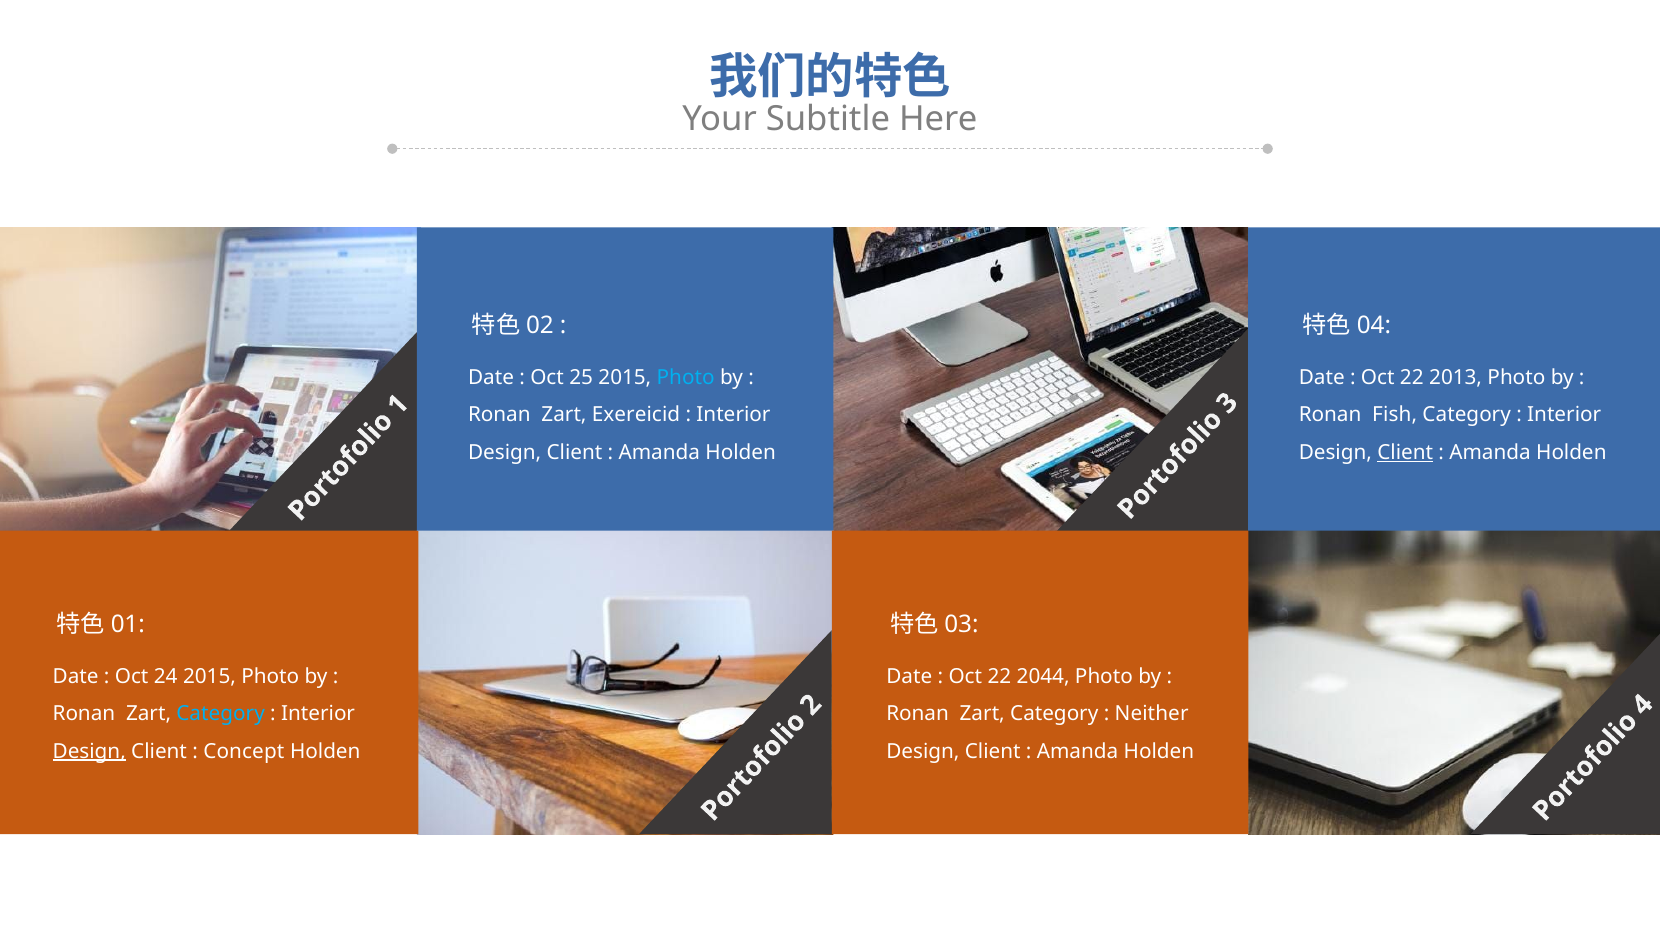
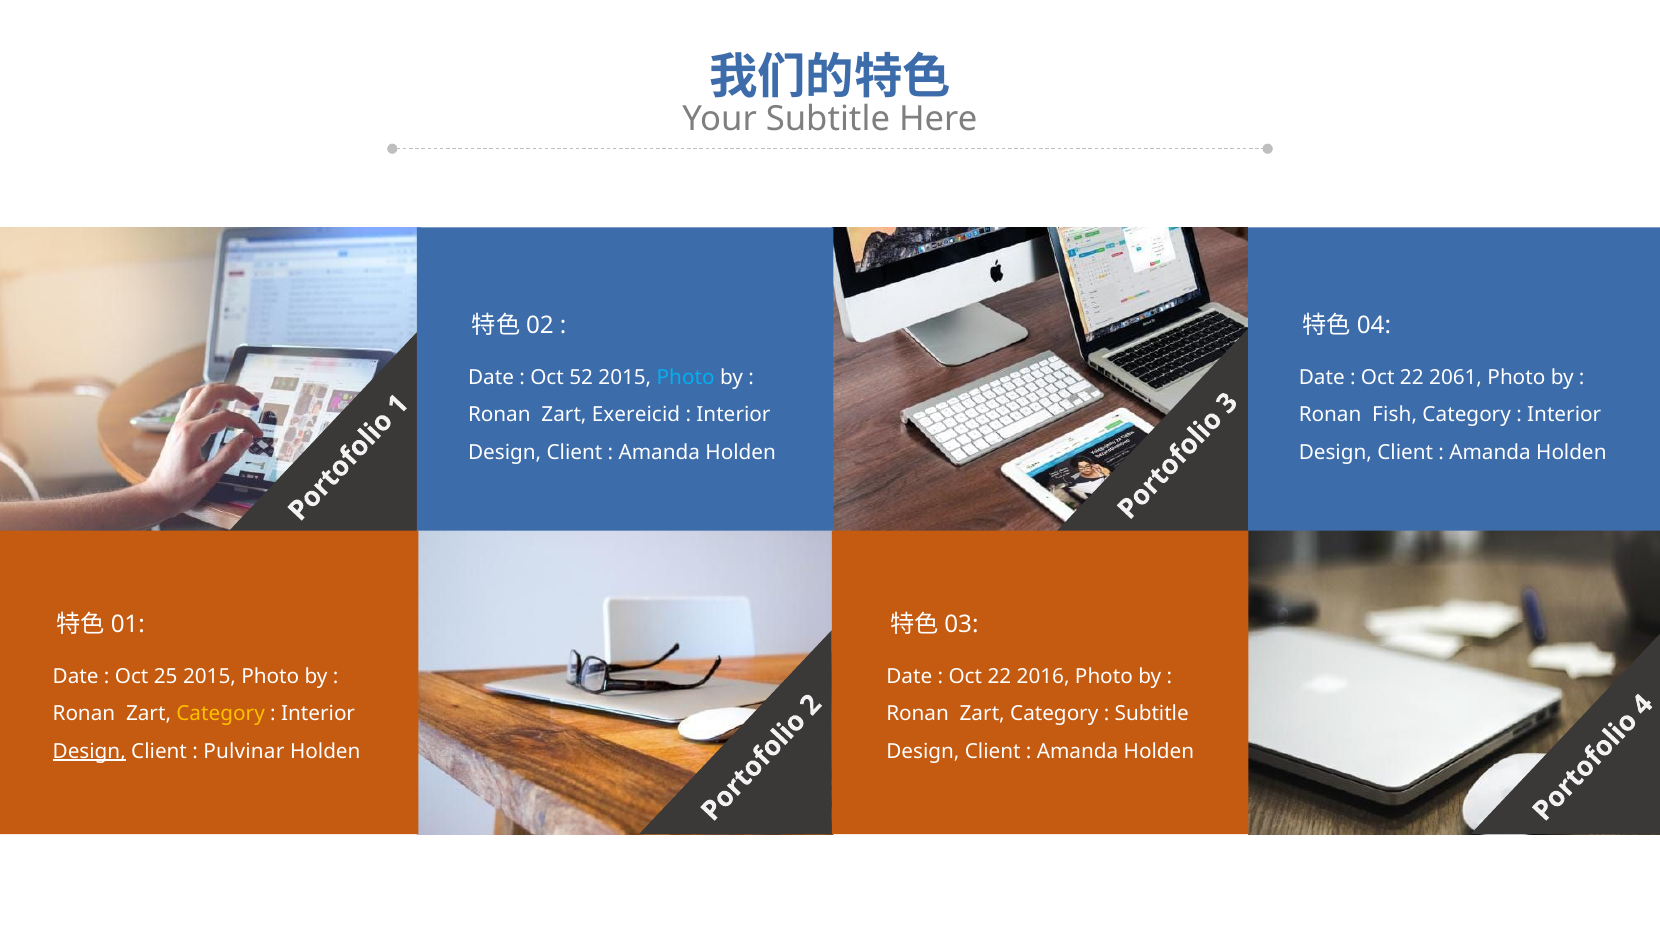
25: 25 -> 52 (581, 377)
2013: 2013 -> 2061 (1456, 377)
Client underline: present -> none (1405, 452)
24: 24 -> 25 (166, 676)
2044: 2044 -> 2016 (1043, 676)
Category colour: light blue -> yellow (221, 714)
Neither: Neither -> Subtitle (1152, 714)
Concept: Concept -> Pulvinar (244, 751)
